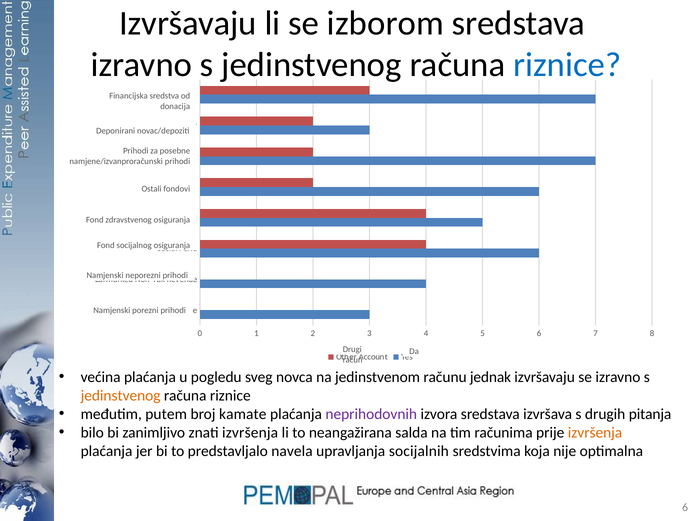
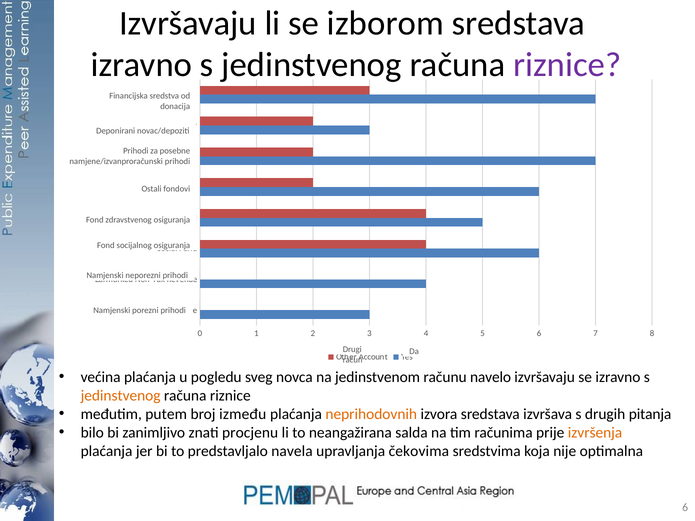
riznice colour: blue -> purple (567, 65)
jednak: jednak -> navelo (491, 377)
kamate: kamate -> između (243, 414)
neprihodovnih colour: purple -> orange (371, 414)
znati izvršenja: izvršenja -> procjenu (250, 433)
socijalnih: socijalnih -> čekovima (419, 451)
